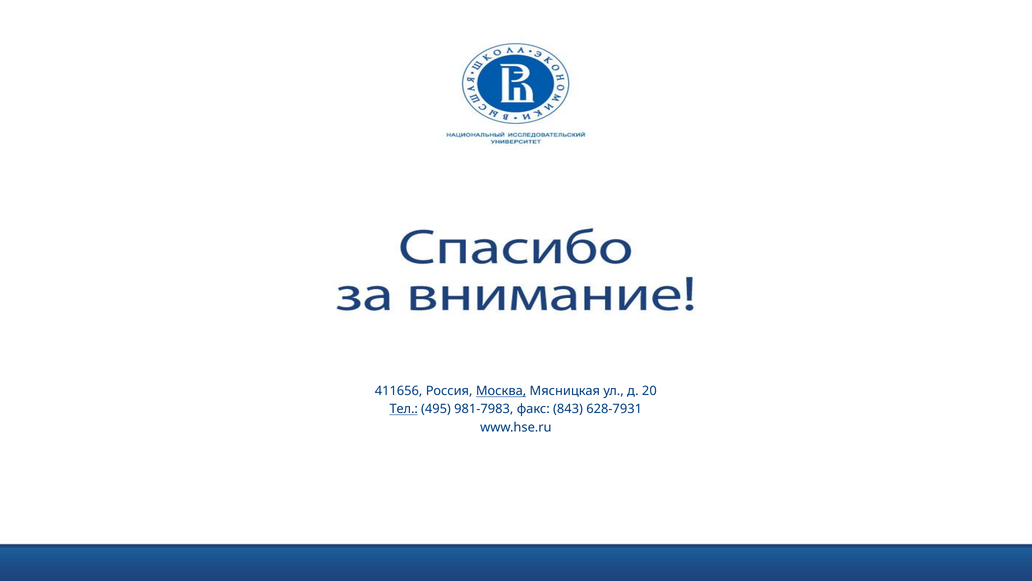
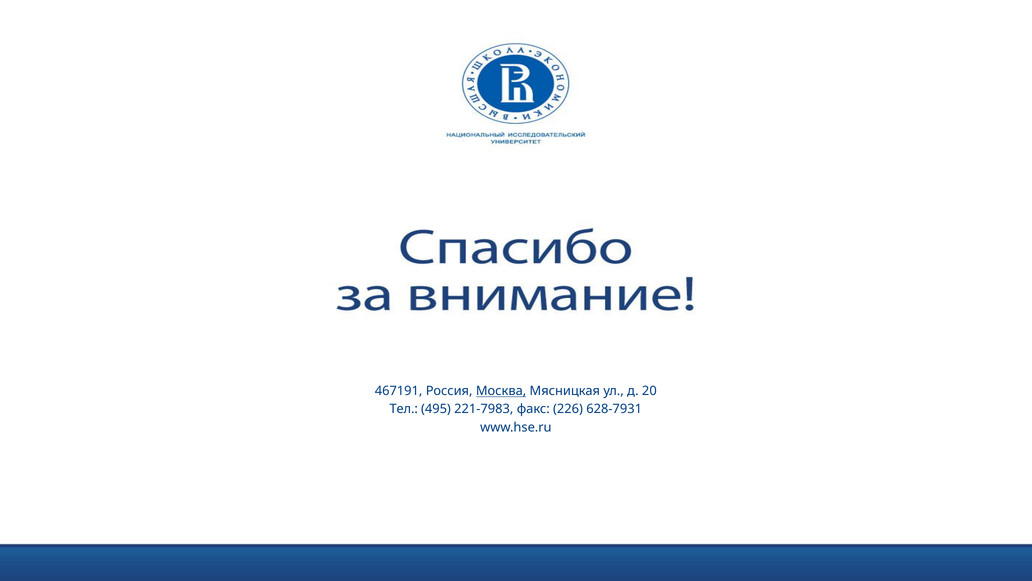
411656: 411656 -> 467191 (399, 391)
Тел underline: present -> none (404, 409)
981-7983: 981-7983 -> 221-7983 (484, 409)
843: 843 -> 226 (568, 409)
